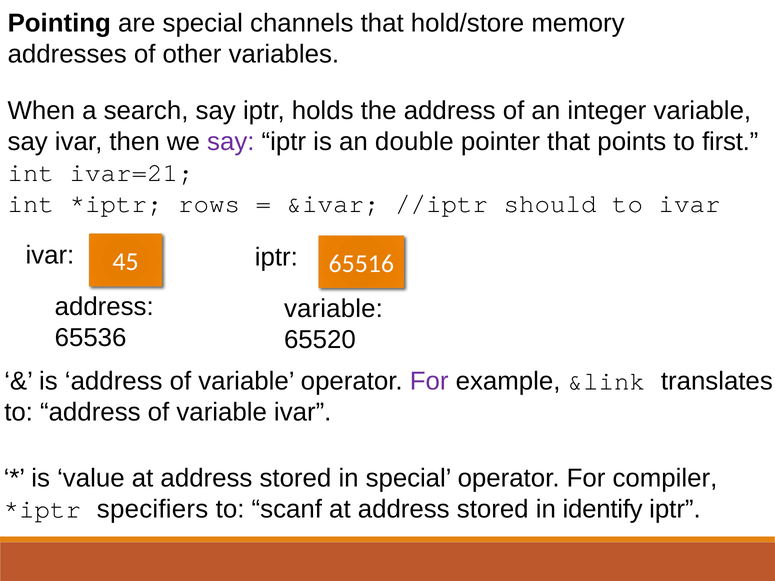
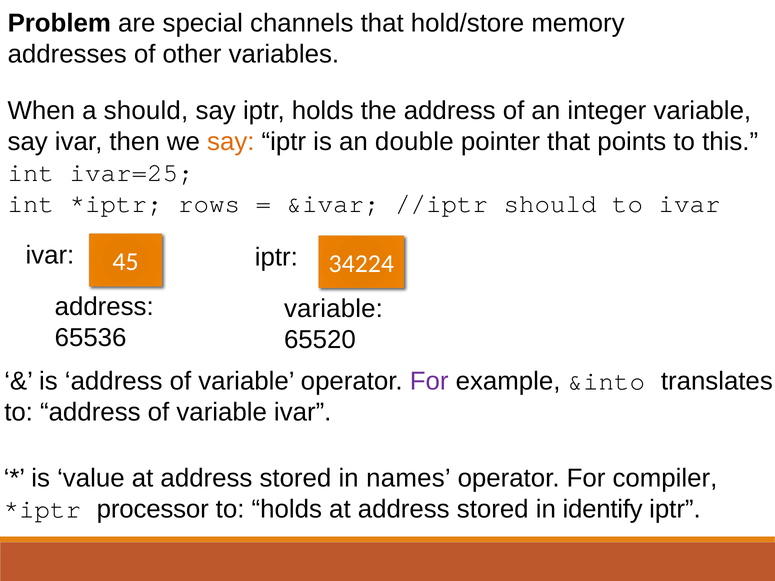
Pointing: Pointing -> Problem (59, 23)
a search: search -> should (146, 111)
say colour: purple -> orange (231, 142)
first: first -> this (730, 142)
ivar=21: ivar=21 -> ivar=25 (132, 173)
65516: 65516 -> 34224 (361, 264)
&link: &link -> &into (607, 381)
in special: special -> names (408, 478)
specifiers: specifiers -> processor (153, 509)
to scanf: scanf -> holds (287, 509)
